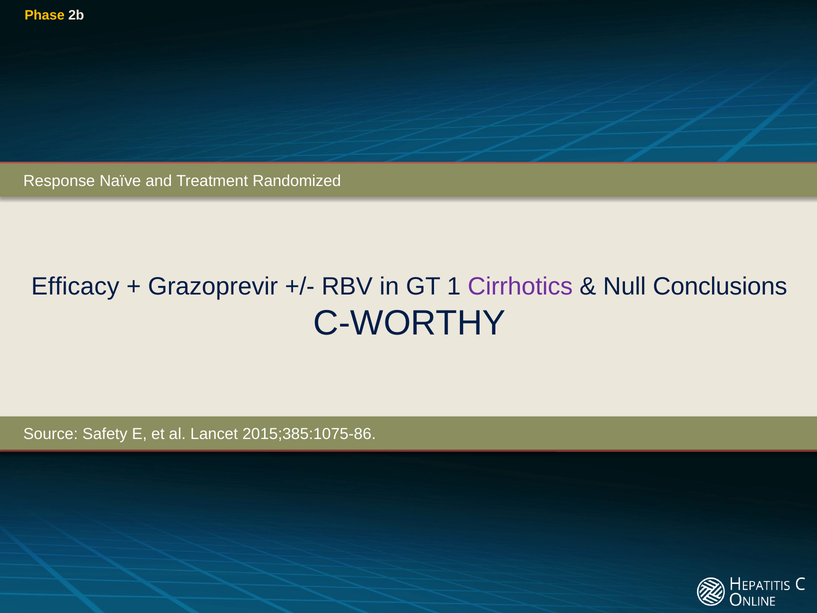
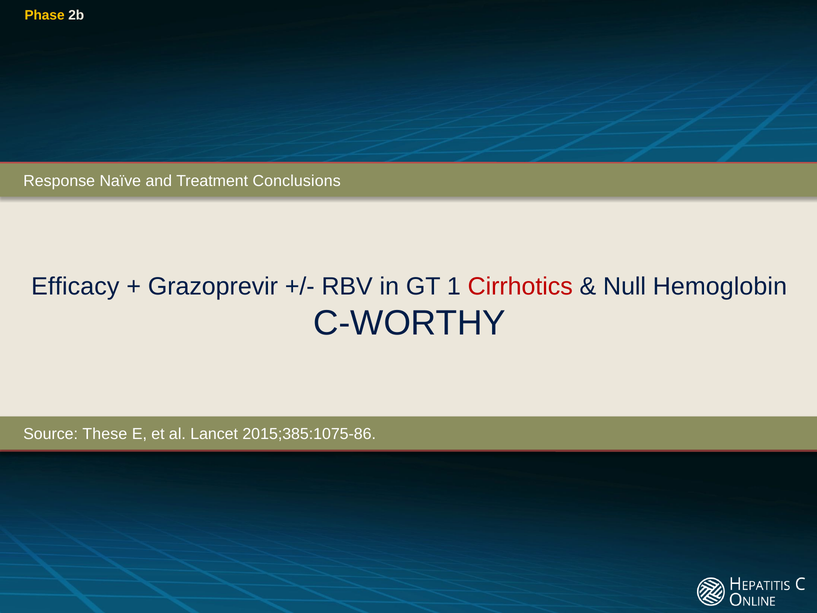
Randomized: Randomized -> Conclusions (297, 181)
Cirrhotics colour: purple -> red (520, 286)
Conclusions: Conclusions -> Hemoglobin (720, 286)
Safety: Safety -> These (105, 434)
